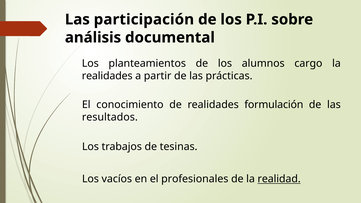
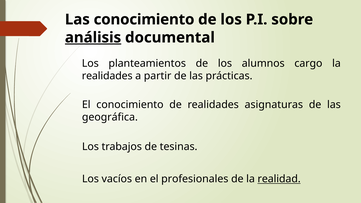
Las participación: participación -> conocimiento (144, 19)
análisis underline: none -> present (93, 38)
formulación: formulación -> asignaturas (274, 105)
resultados: resultados -> geográfica (110, 117)
